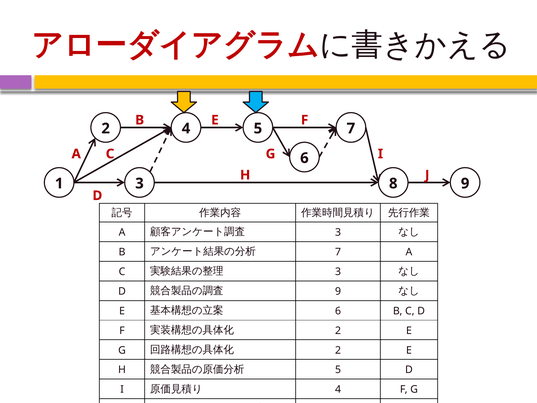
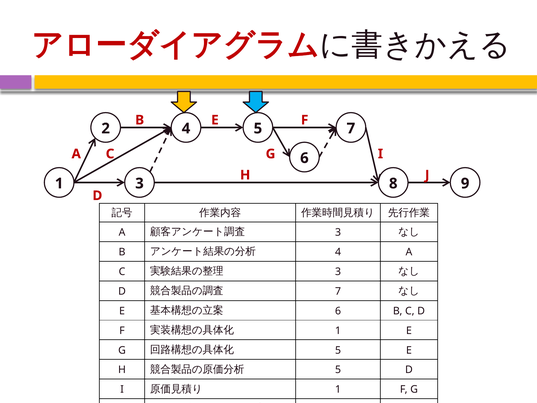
7: 7 -> 4 (338, 252)
9: 9 -> 7 (338, 291)
2: 2 -> 1 (338, 330)
2: 2 -> 5 (338, 350)
4: 4 -> 1 (338, 389)
